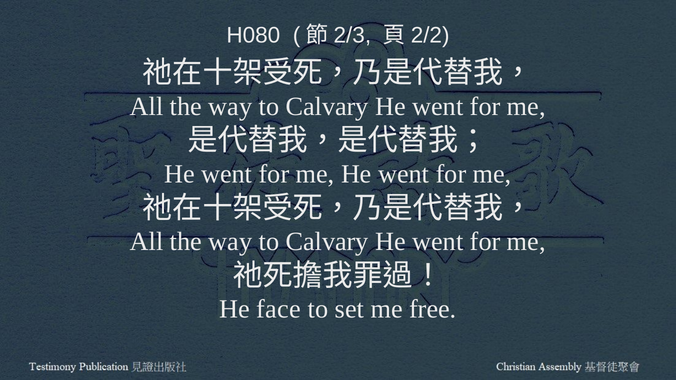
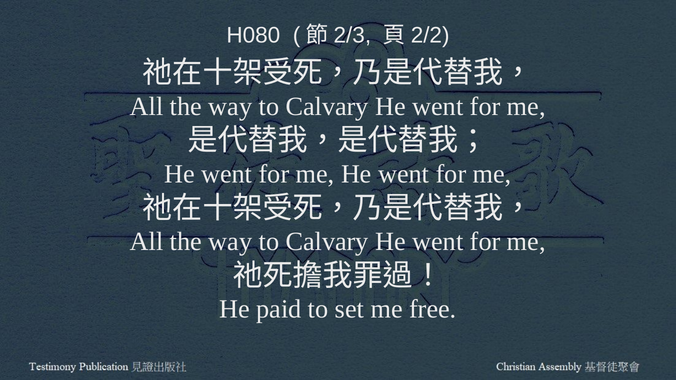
face: face -> paid (279, 309)
